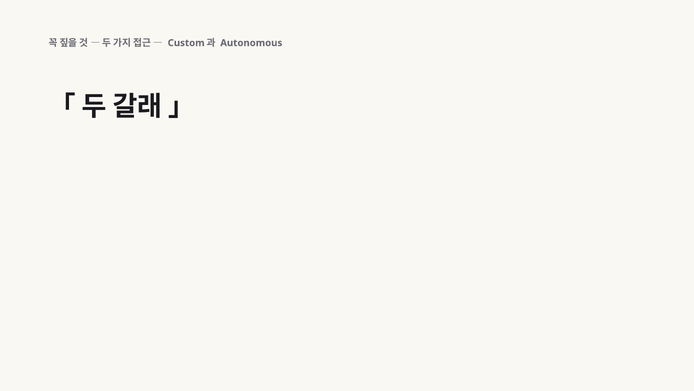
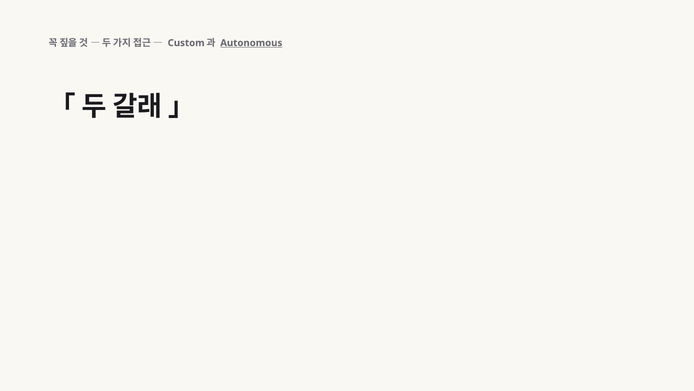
Autonomous underline: none -> present (251, 43)
